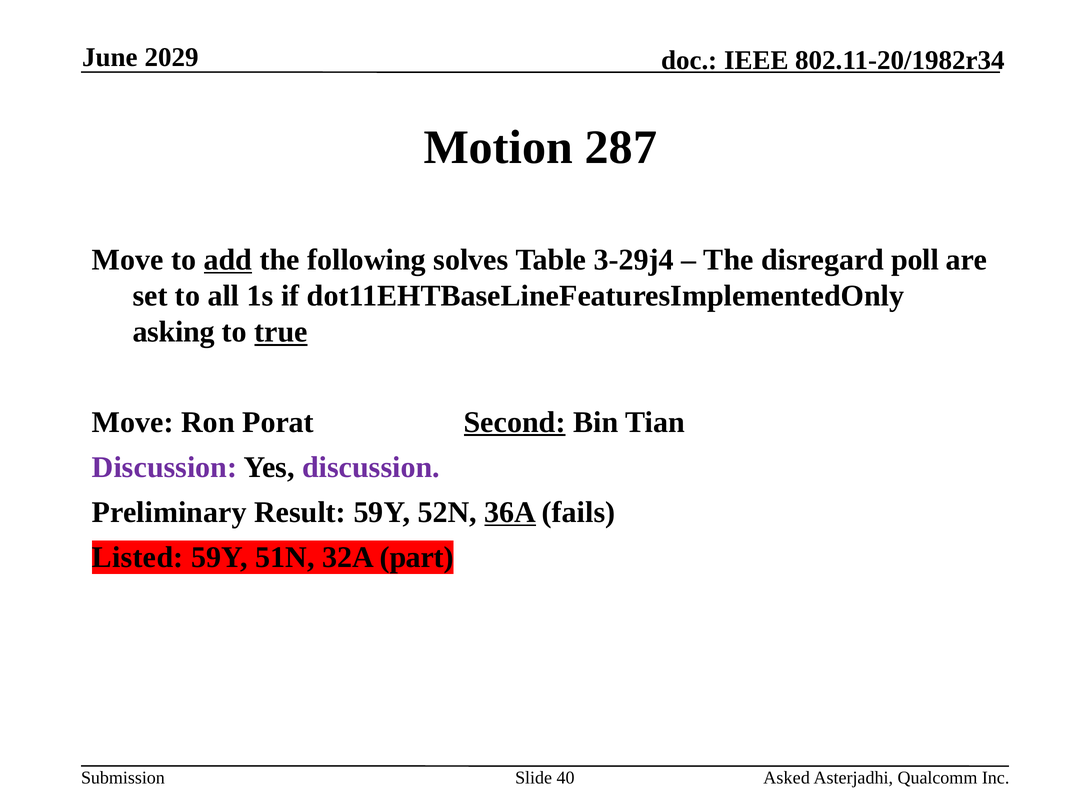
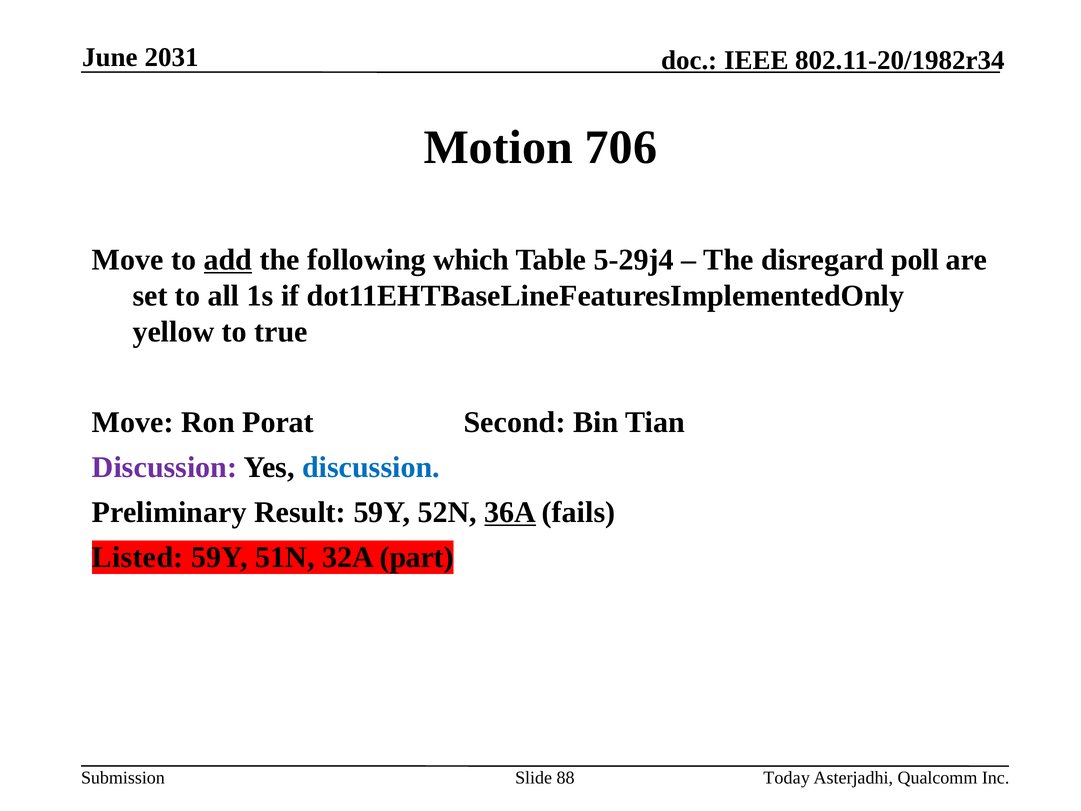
2029: 2029 -> 2031 (172, 57)
287: 287 -> 706 (621, 147)
solves: solves -> which (471, 260)
3-29j4: 3-29j4 -> 5-29j4 (634, 260)
asking: asking -> yellow (173, 332)
true underline: present -> none (281, 332)
Second underline: present -> none (515, 422)
discussion colour: purple -> blue (371, 467)
40: 40 -> 88 (566, 778)
Asked: Asked -> Today (787, 778)
